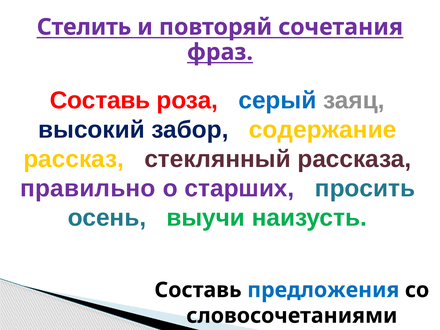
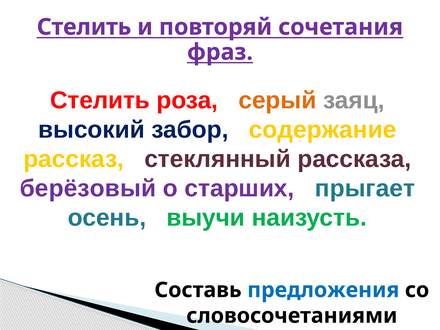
Составь: Составь -> Стелить (100, 100)
серый colour: blue -> orange (277, 100)
правильно: правильно -> берёзовый (88, 188)
просить: просить -> прыгает (365, 188)
